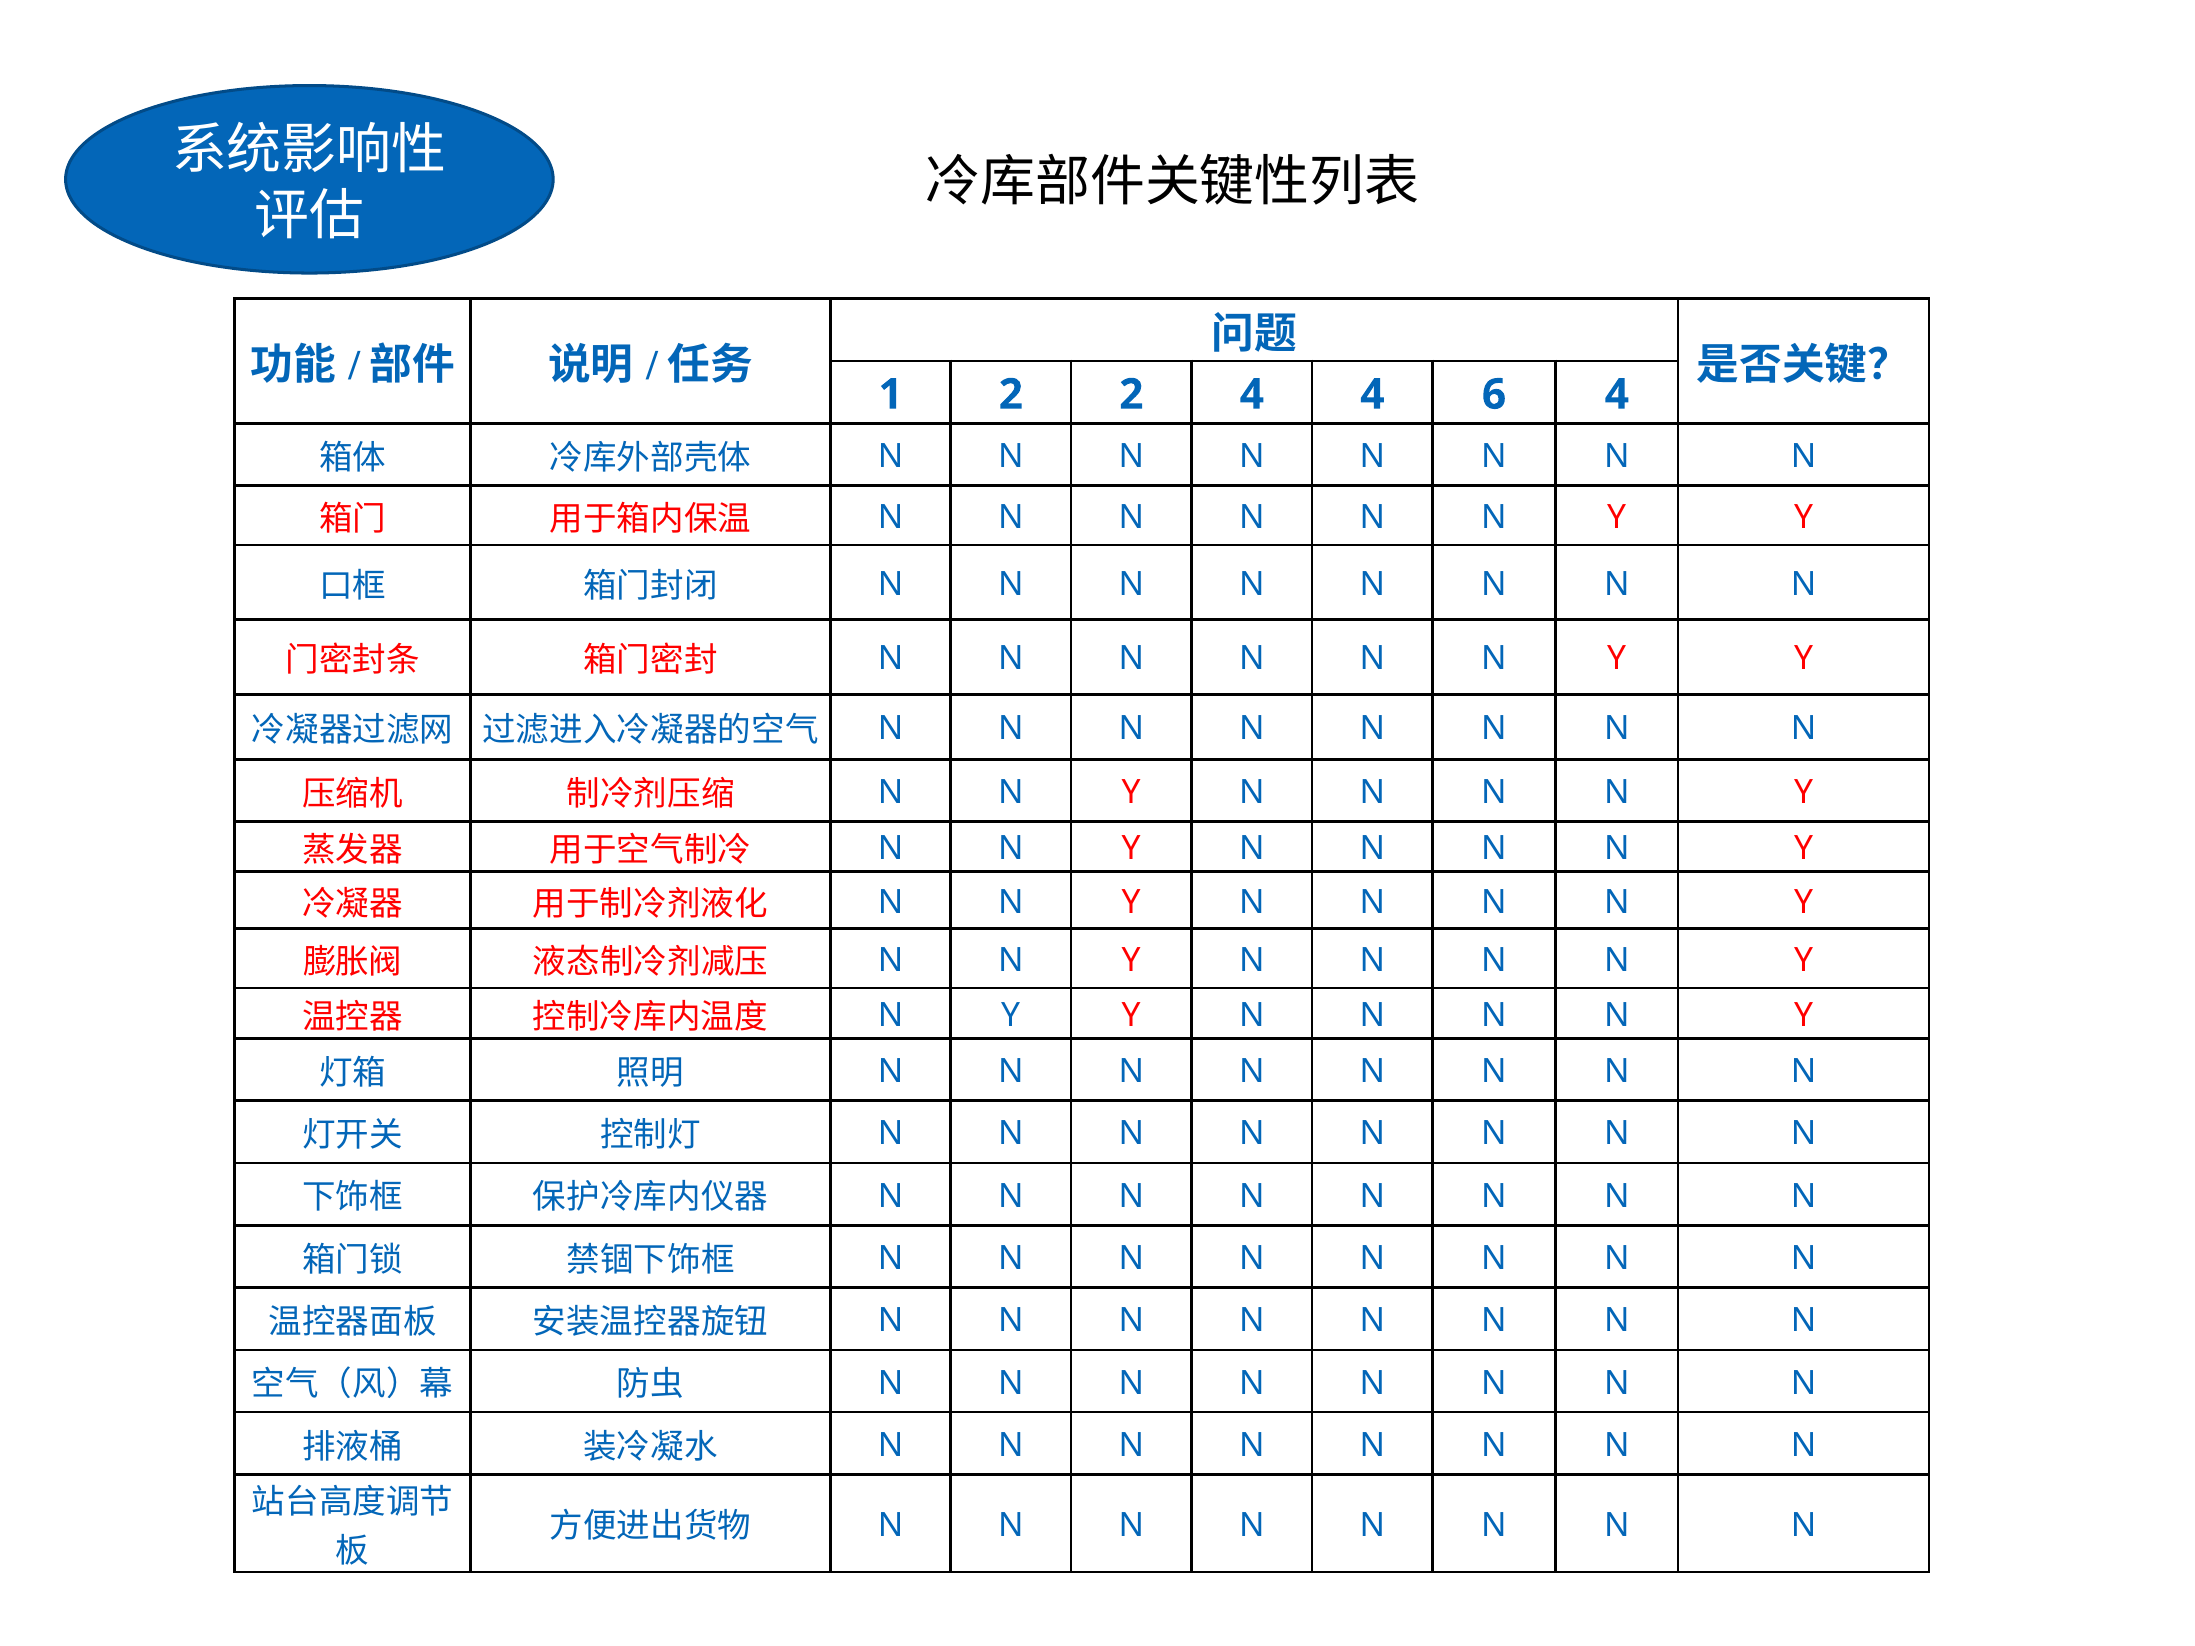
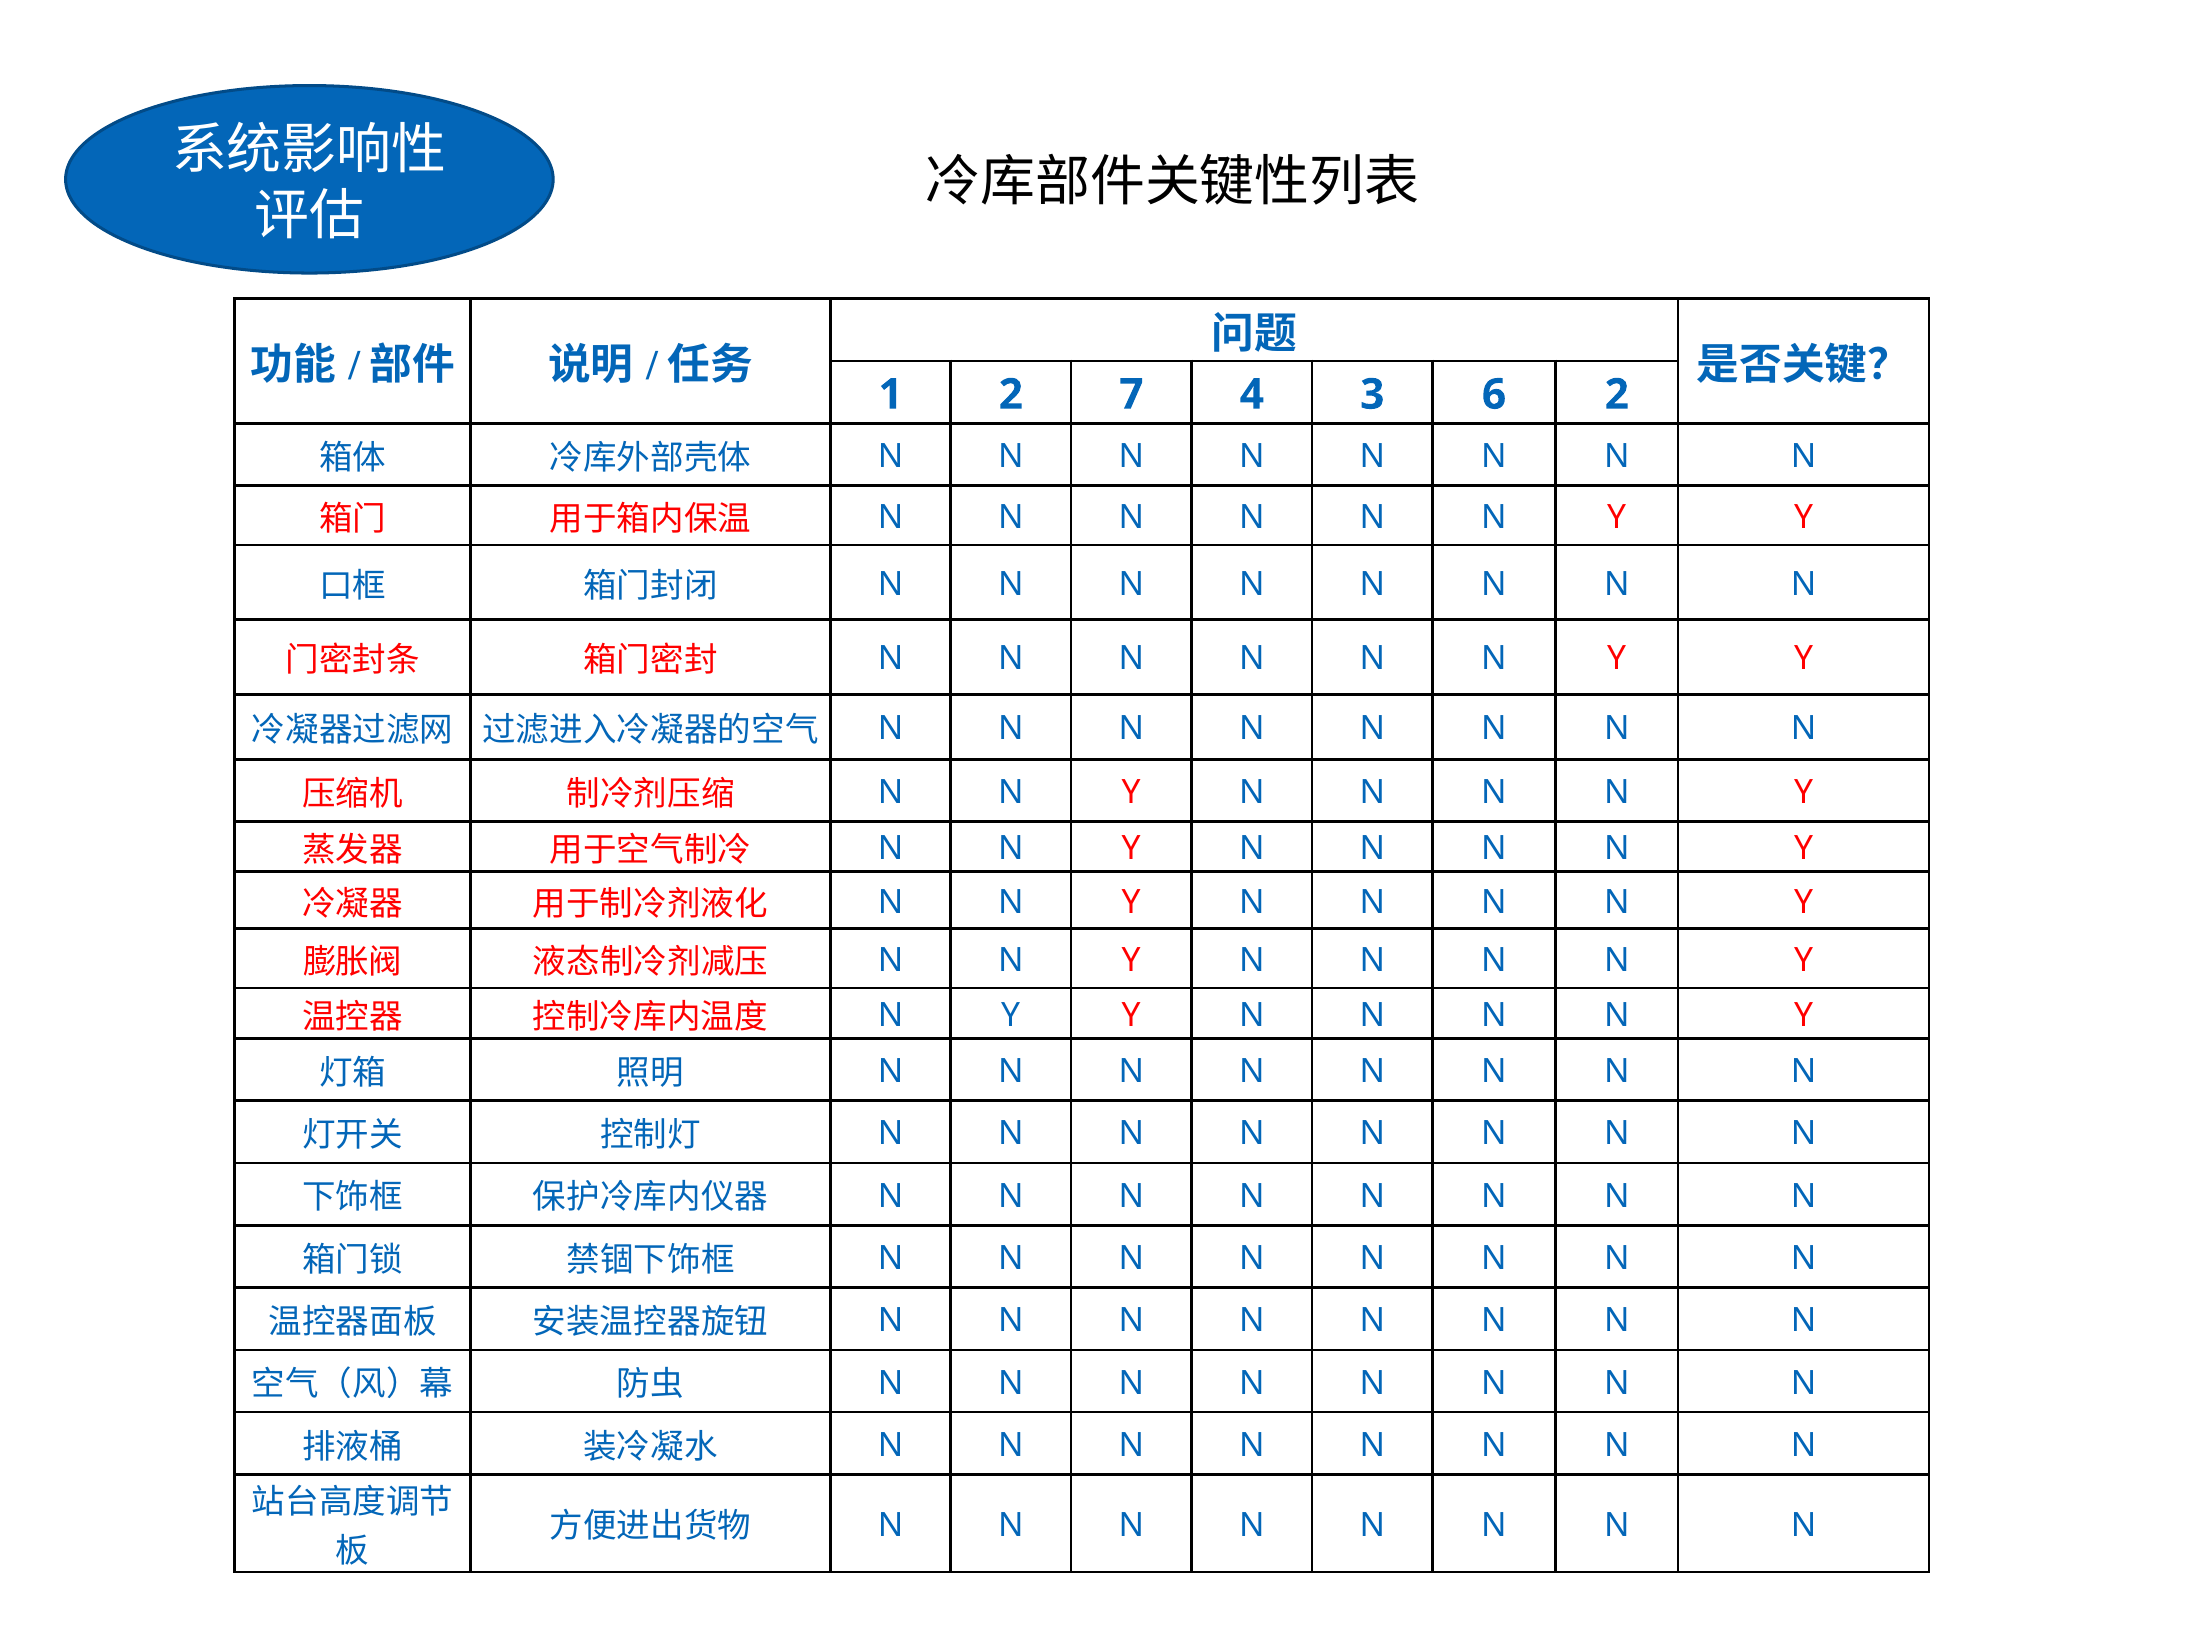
2 2: 2 -> 7 (1131, 395)
4 4: 4 -> 3 (1372, 395)
6 4: 4 -> 2 (1617, 395)
